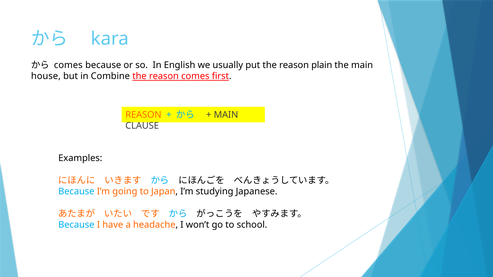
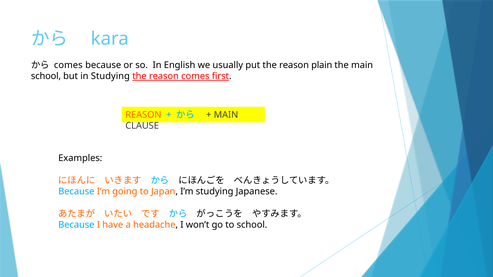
house: house -> school (46, 76)
in Combine: Combine -> Studying (110, 76)
